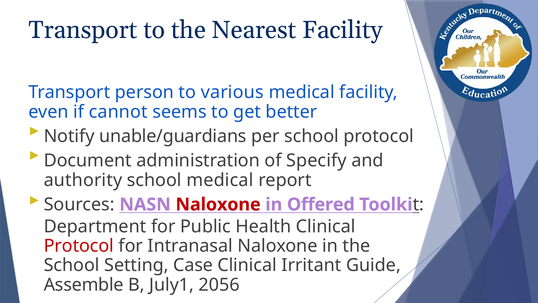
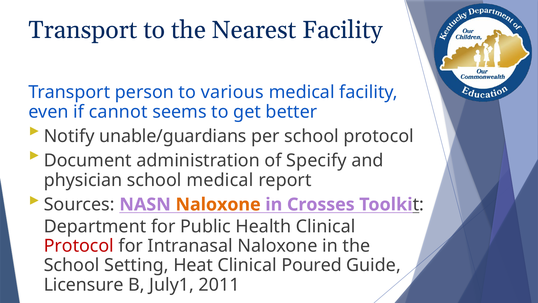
authority: authority -> physician (83, 180)
Naloxone colour: red -> orange (218, 204)
Offered: Offered -> Crosses (321, 204)
Case: Case -> Heat (193, 265)
Irritant: Irritant -> Poured (312, 265)
Assemble: Assemble -> Licensure (84, 284)
2056: 2056 -> 2011 (219, 284)
